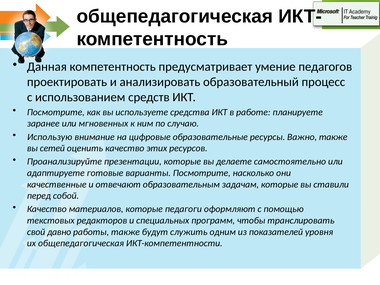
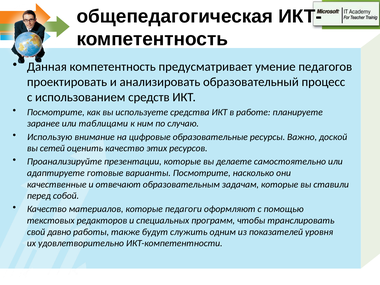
мгновенных: мгновенных -> таблицами (103, 124)
Важно также: также -> доской (333, 137)
их общепедагогическая: общепедагогическая -> удовлетворительно (81, 243)
